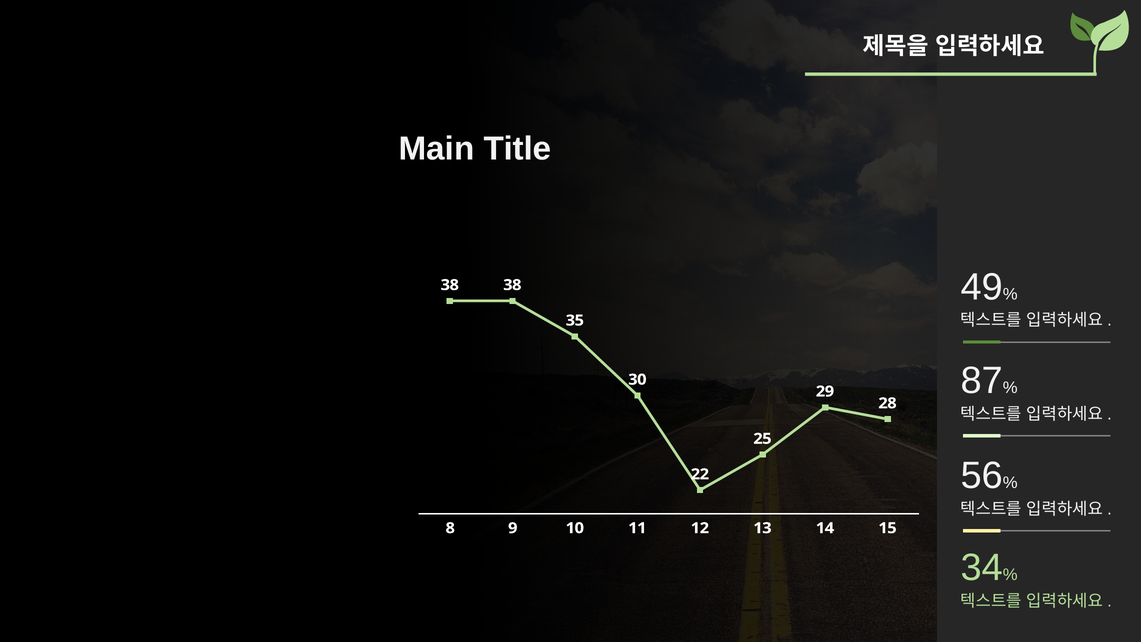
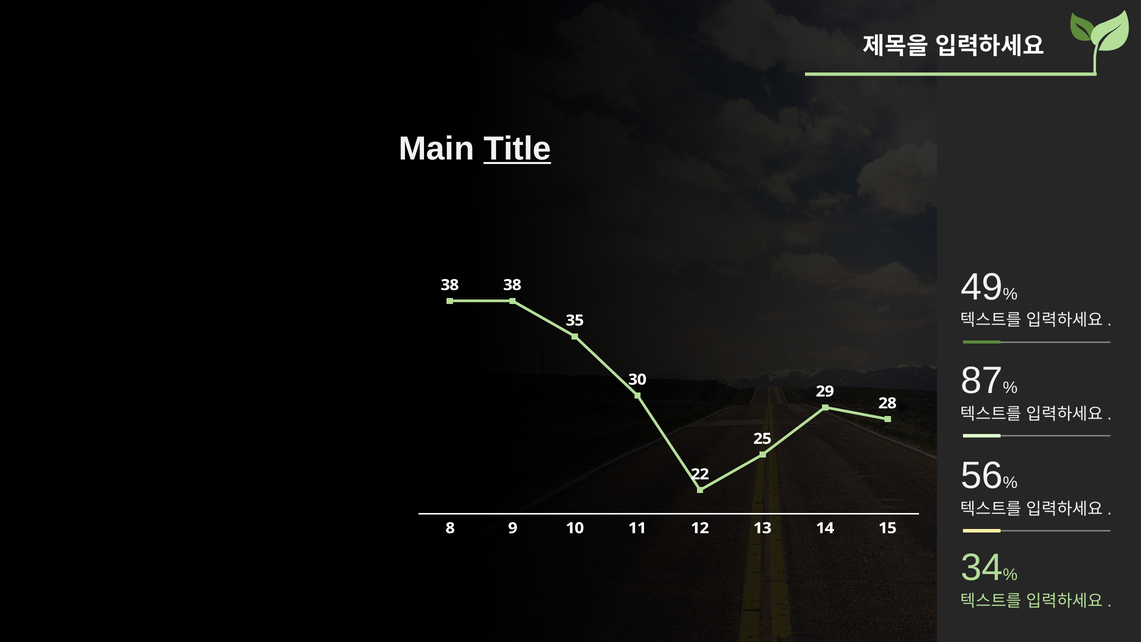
Title underline: none -> present (517, 149)
